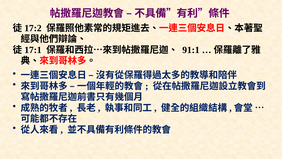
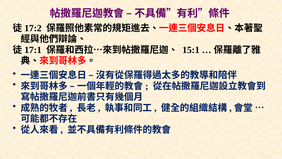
91:1: 91:1 -> 15:1 (191, 50)
